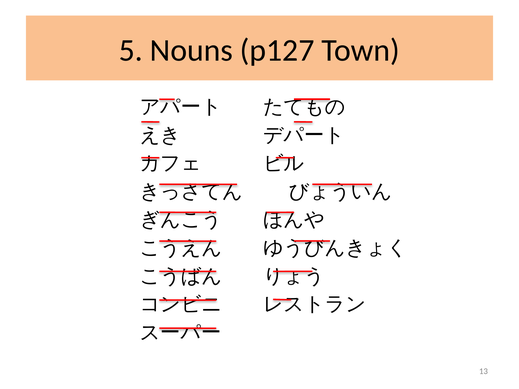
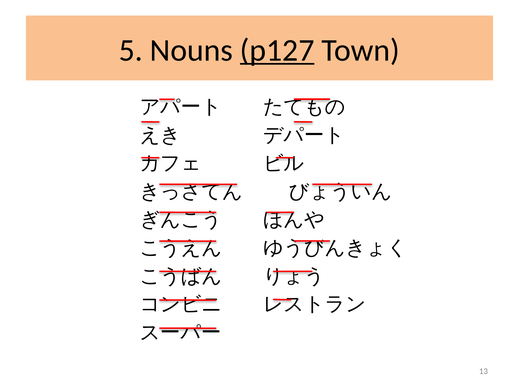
p127 underline: none -> present (277, 50)
